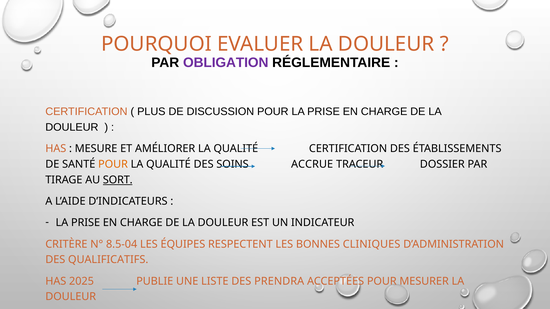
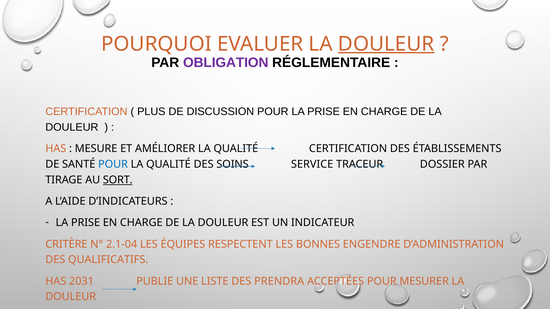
DOULEUR underline: none -> present (386, 44)
POUR colour: orange -> blue (113, 165)
ACCRUE: ACCRUE -> SERVICE (312, 165)
8.5-04: 8.5-04 -> 2.1-04 (122, 244)
CLINIQUES: CLINIQUES -> ENGENDRE (372, 244)
2025: 2025 -> 2031 (81, 281)
